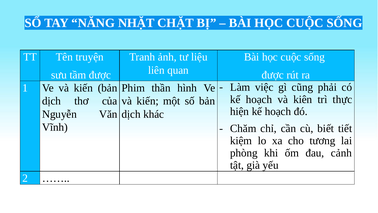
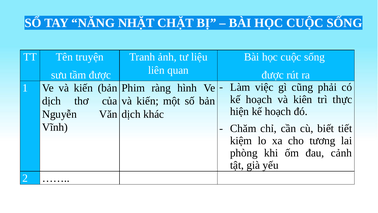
thần: thần -> ràng (161, 88)
